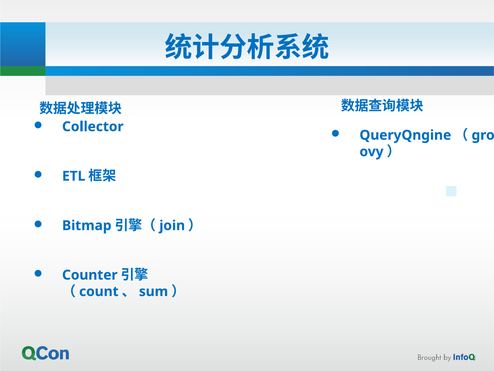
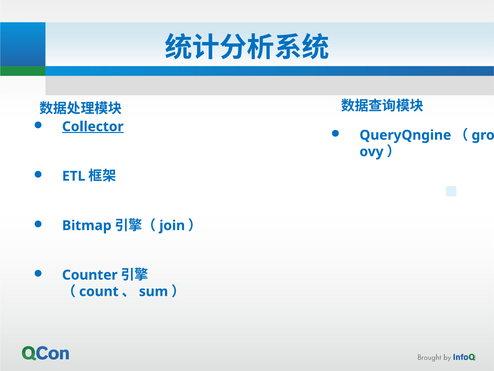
Collector underline: none -> present (93, 126)
